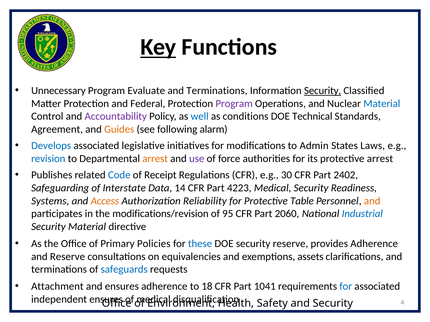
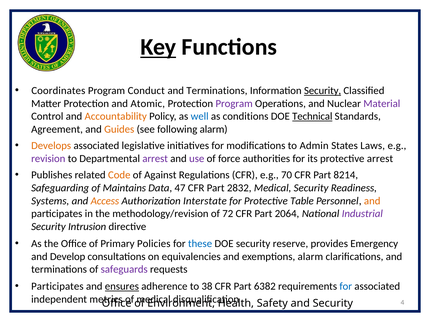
Unnecessary: Unnecessary -> Coordinates (58, 91)
Evaluate: Evaluate -> Conduct (146, 91)
Federal: Federal -> Atomic (148, 104)
Material colour: blue -> purple (382, 104)
Accountability colour: purple -> orange (116, 117)
Technical underline: none -> present (312, 117)
Develops colour: blue -> orange (51, 146)
revision colour: blue -> purple (48, 159)
arrest colour: orange -> purple (155, 159)
Code colour: blue -> orange (119, 175)
Receipt: Receipt -> Against (160, 175)
30: 30 -> 70 (287, 175)
2402: 2402 -> 8214 (346, 175)
Interstate: Interstate -> Maintains (124, 188)
14: 14 -> 47 (180, 188)
4223: 4223 -> 2832 (239, 188)
Reliability: Reliability -> Interstate (205, 201)
modifications/revision: modifications/revision -> methodology/revision (160, 214)
95: 95 -> 72 (228, 214)
2060: 2060 -> 2064 (287, 214)
Industrial colour: blue -> purple (362, 214)
Security Material: Material -> Intrusion (87, 227)
provides Adherence: Adherence -> Emergency (374, 244)
and Reserve: Reserve -> Develop (68, 257)
exemptions assets: assets -> alarm (310, 257)
safeguards colour: blue -> purple (124, 270)
Attachment: Attachment -> Participates (57, 287)
ensures underline: none -> present (122, 287)
18: 18 -> 38 (207, 287)
1041: 1041 -> 6382 (265, 287)
independent ensures: ensures -> metrics (106, 300)
